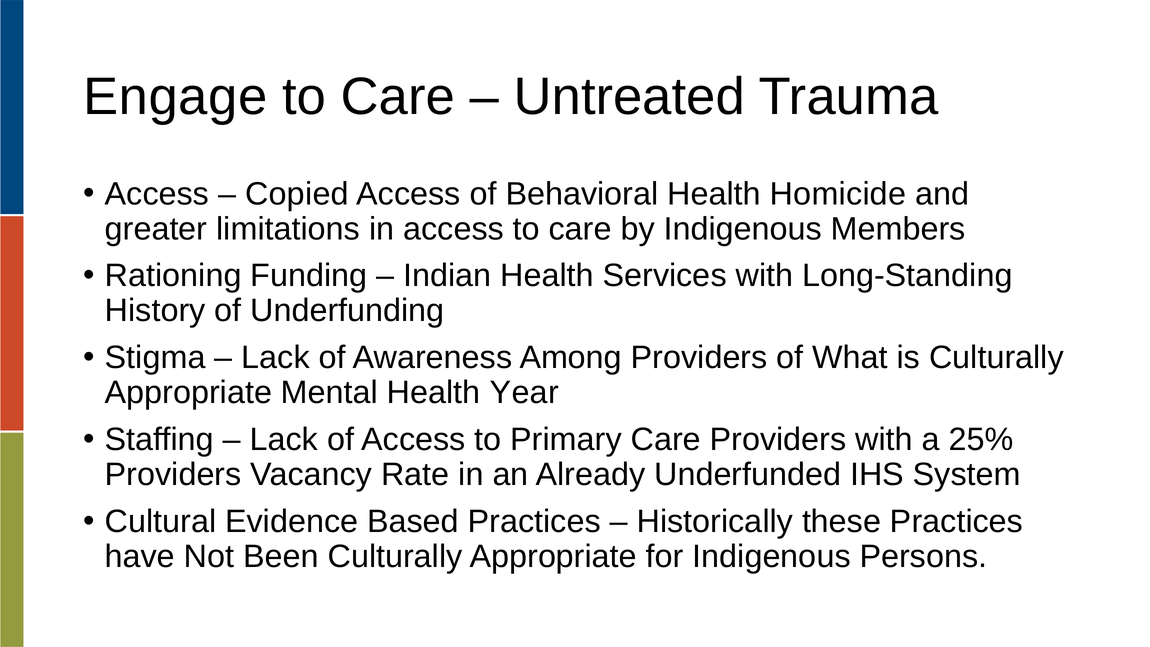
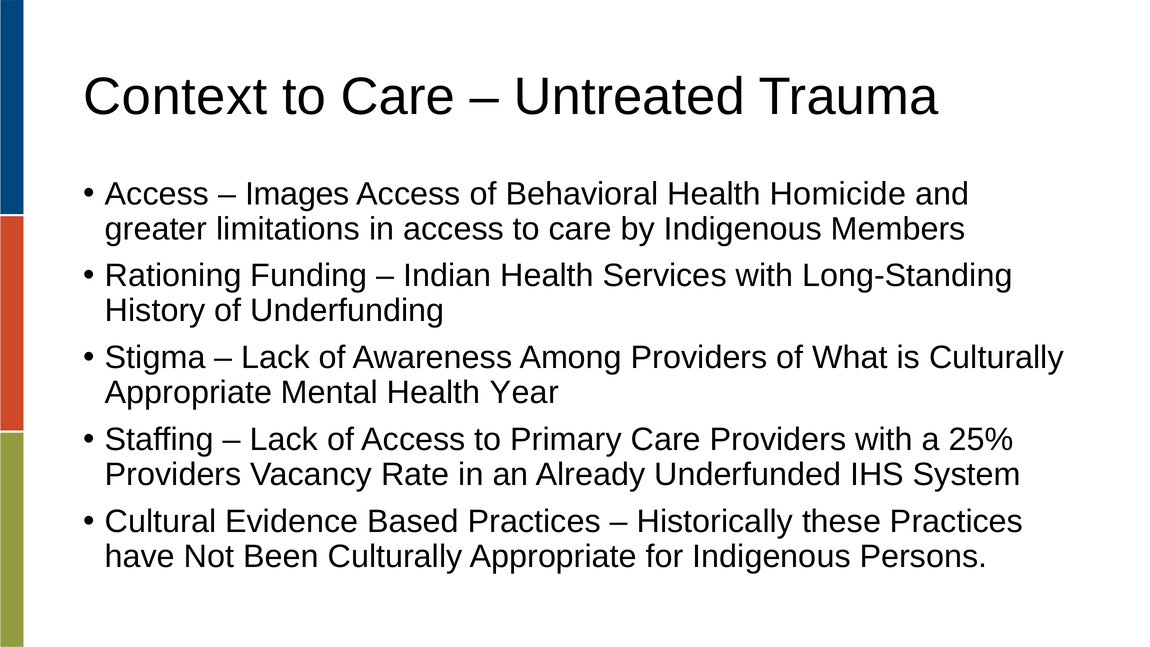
Engage: Engage -> Context (175, 97)
Copied: Copied -> Images (297, 194)
